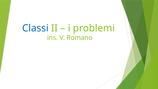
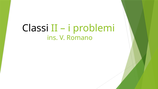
Classi colour: blue -> black (35, 28)
